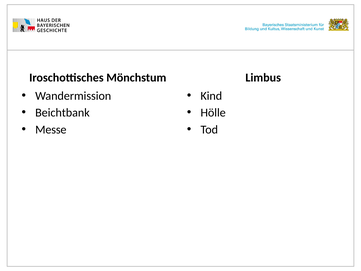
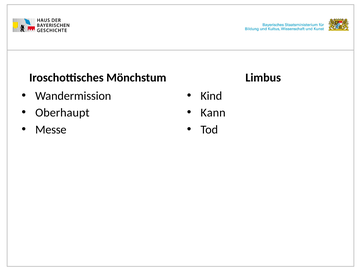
Beichtbank: Beichtbank -> Oberhaupt (62, 113)
Hölle: Hölle -> Kann (213, 113)
